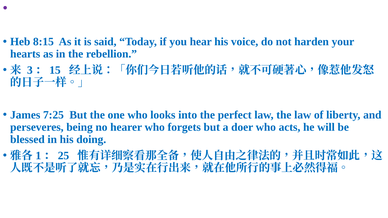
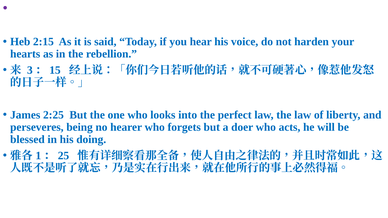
8:15: 8:15 -> 2:15 (43, 42)
7:25: 7:25 -> 2:25 (53, 115)
